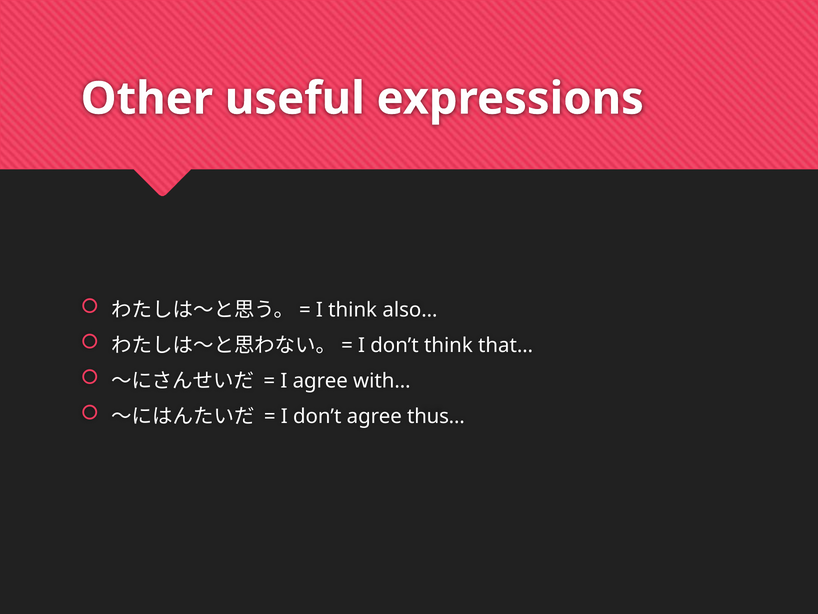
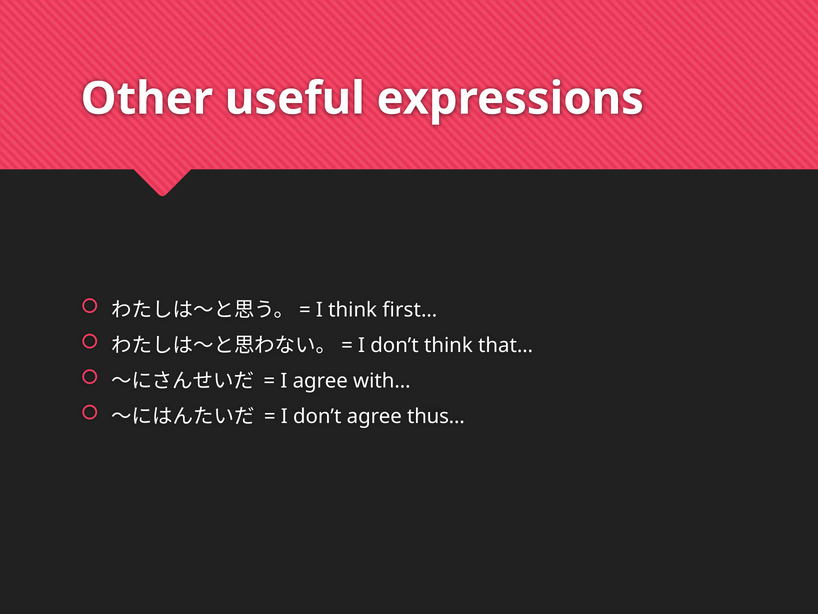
also…: also… -> first… (410, 310)
